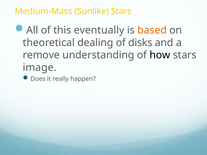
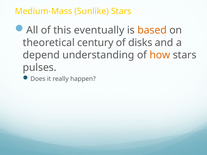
dealing: dealing -> century (95, 43)
remove: remove -> depend (41, 55)
how colour: black -> orange (160, 55)
image: image -> pulses (40, 68)
